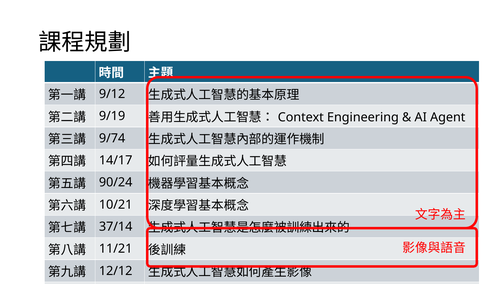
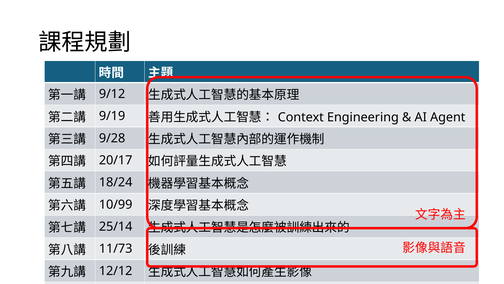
9/74: 9/74 -> 9/28 (112, 138)
14/17: 14/17 -> 20/17 (116, 160)
90/24: 90/24 -> 18/24 (116, 182)
10/21: 10/21 -> 10/99 (116, 204)
37/14: 37/14 -> 25/14 (116, 226)
11/21: 11/21 -> 11/73 (116, 248)
